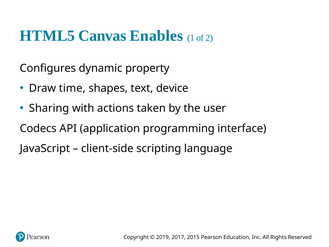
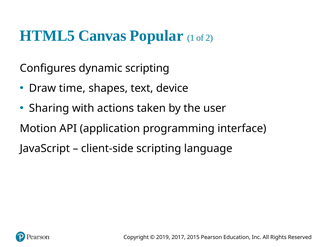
Enables: Enables -> Popular (157, 36)
dynamic property: property -> scripting (147, 68)
Codecs: Codecs -> Motion (38, 128)
